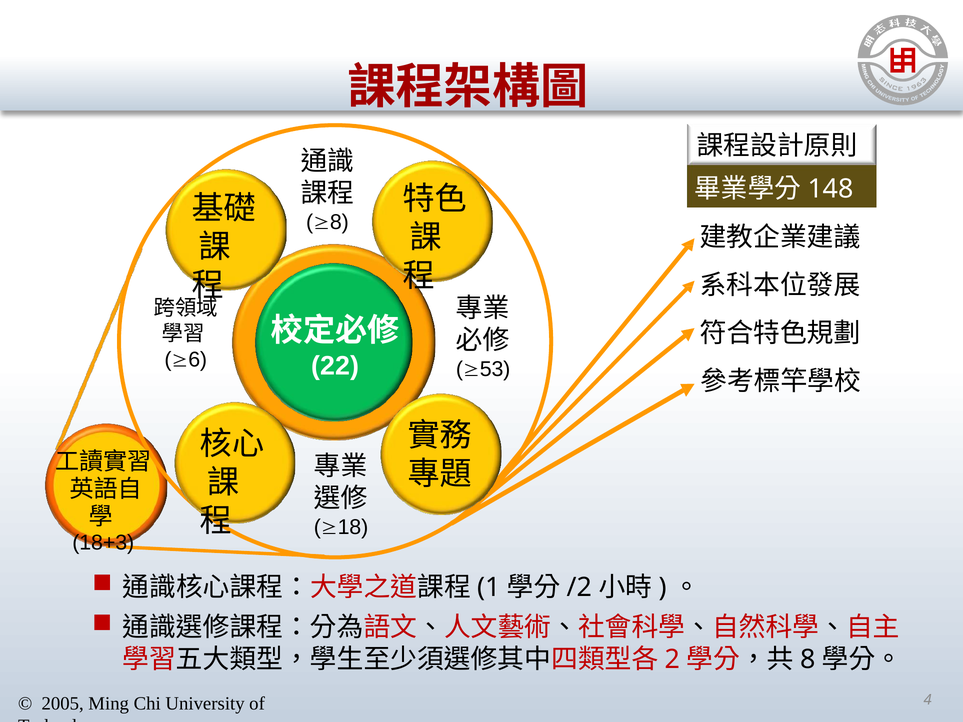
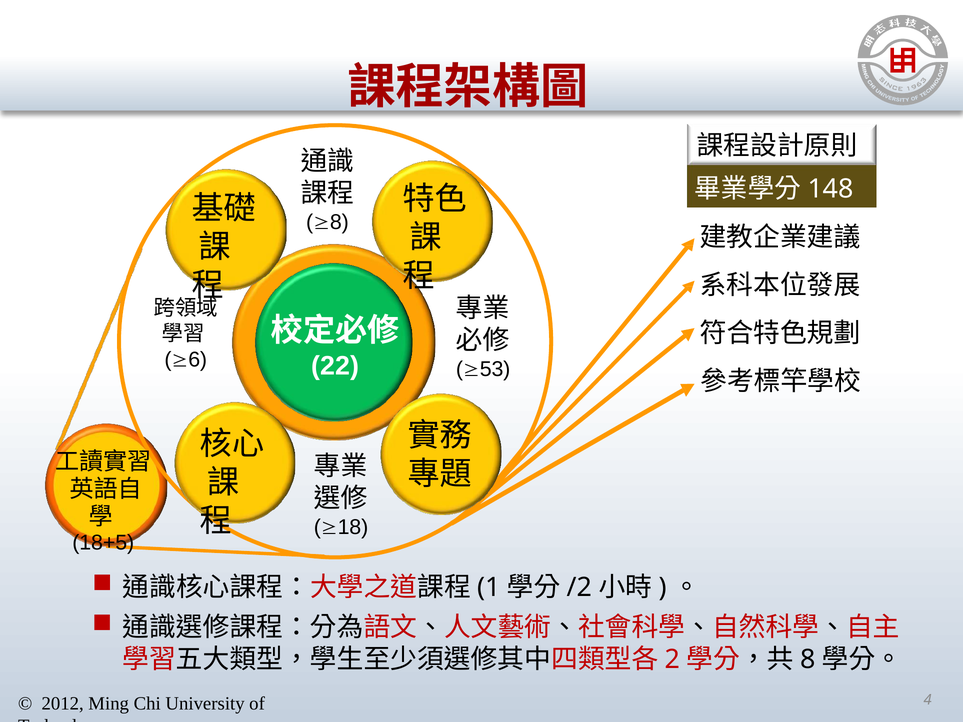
18+3: 18+3 -> 18+5 (103, 543)
2005: 2005 -> 2012 (63, 704)
